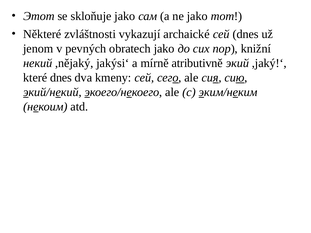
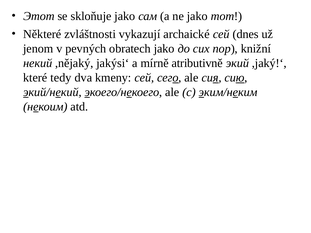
které dnes: dnes -> tedy (61, 78)
